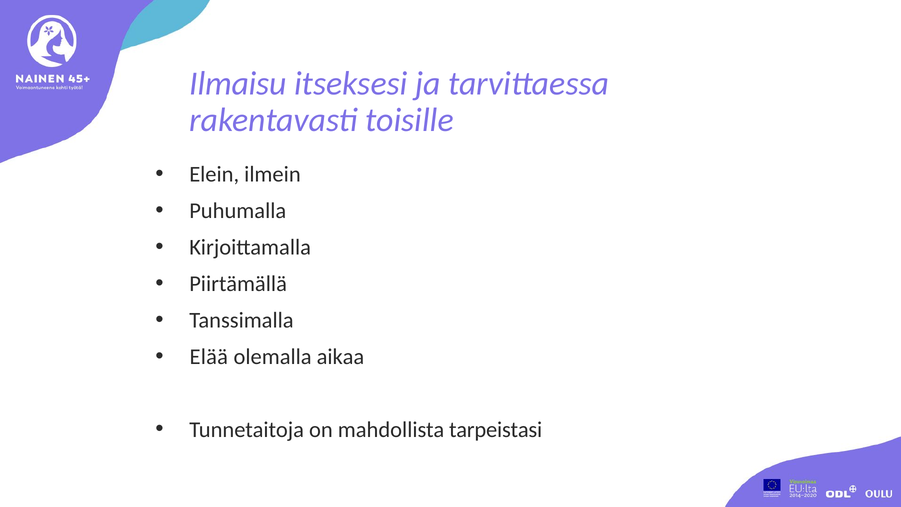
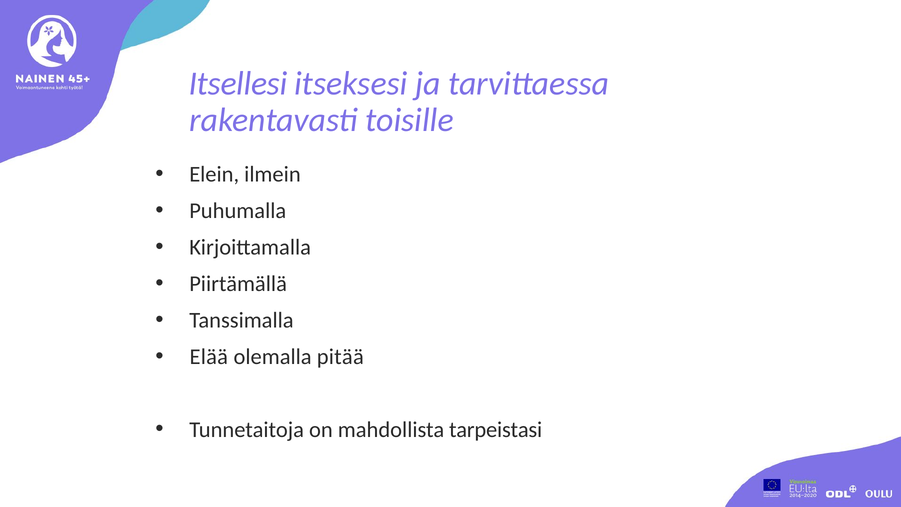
Ilmaisu: Ilmaisu -> Itsellesi (238, 83)
aikaa: aikaa -> pitää (340, 357)
